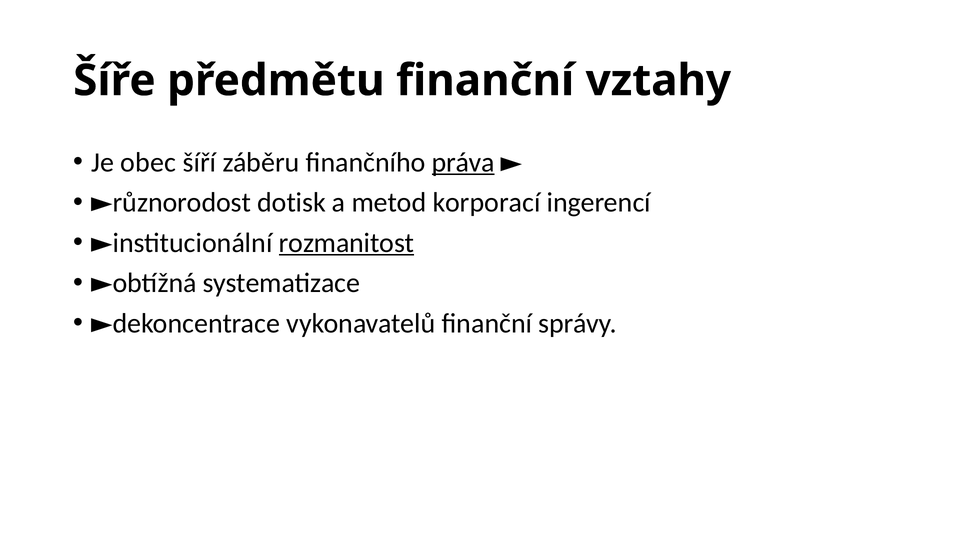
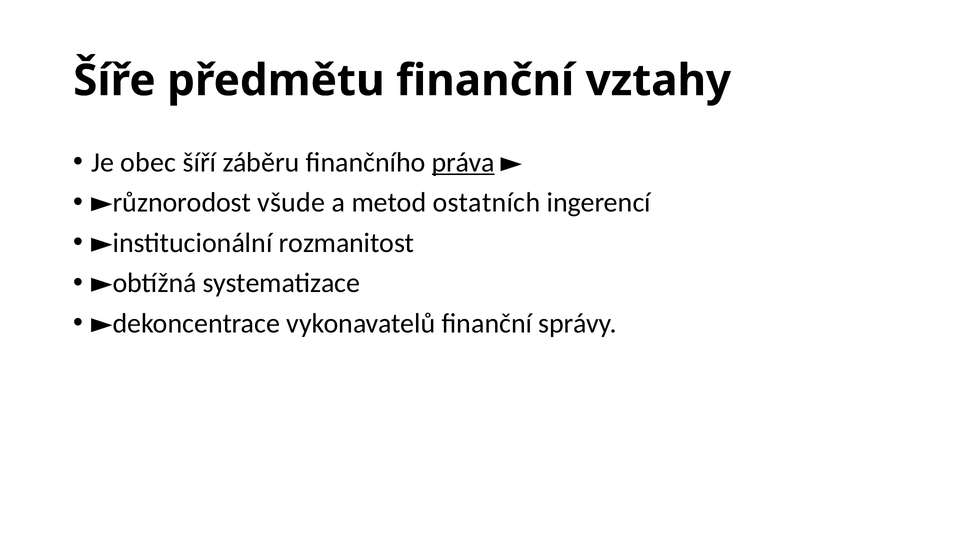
dotisk: dotisk -> všude (291, 203)
korporací: korporací -> ostatních (486, 203)
rozmanitost underline: present -> none (347, 243)
